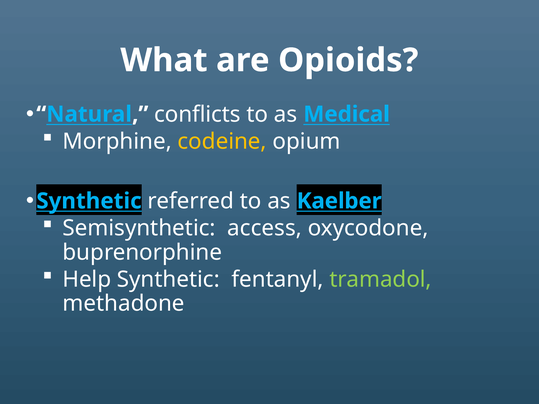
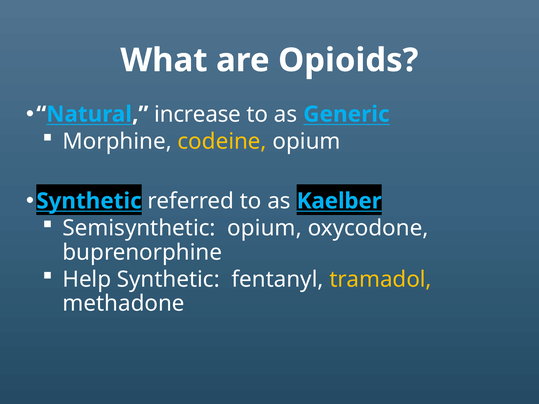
conflicts: conflicts -> increase (198, 114)
Medical: Medical -> Generic (346, 114)
Semisynthetic access: access -> opium (265, 228)
tramadol colour: light green -> yellow (381, 280)
